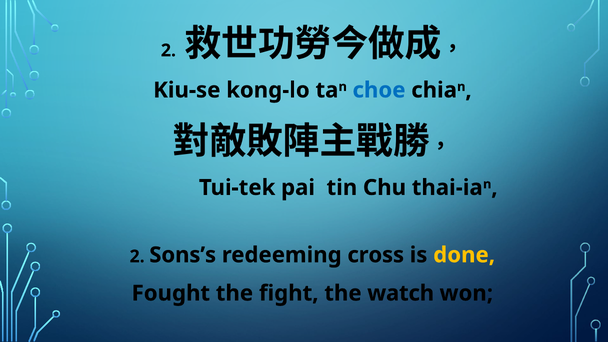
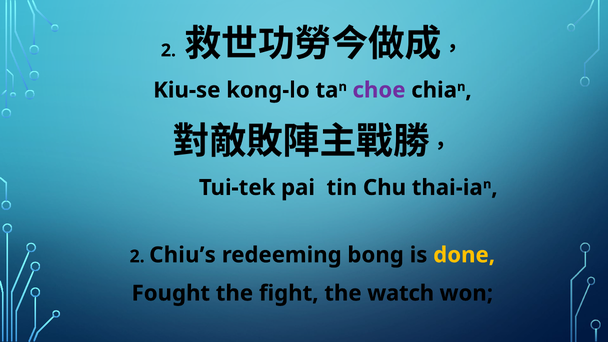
choe colour: blue -> purple (379, 90)
Sons’s: Sons’s -> Chiu’s (183, 255)
cross: cross -> bong (376, 255)
